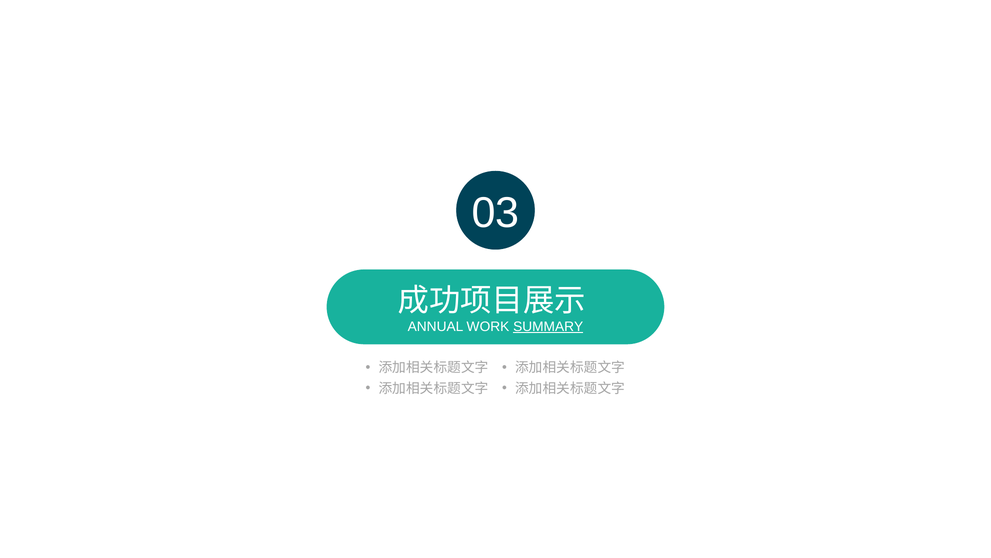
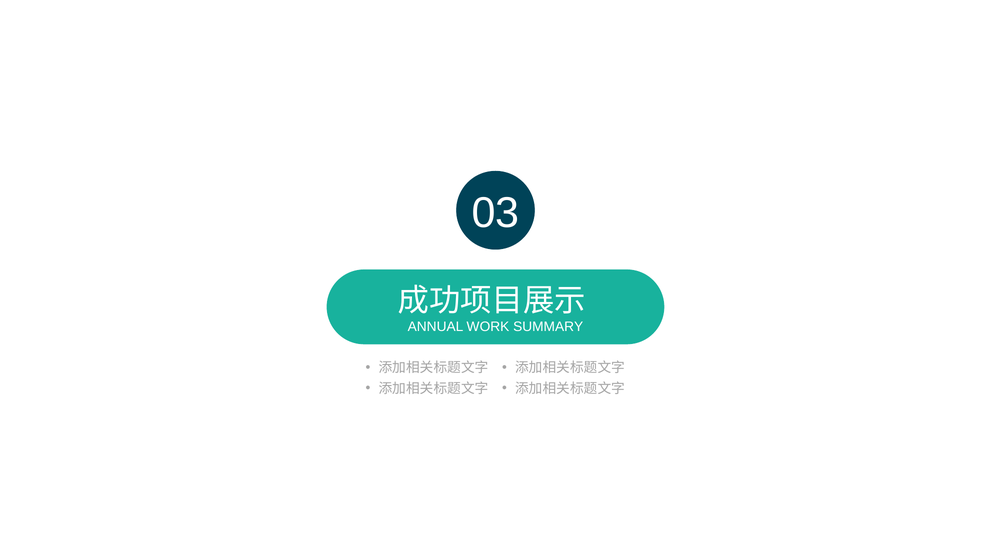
SUMMARY underline: present -> none (548, 326)
